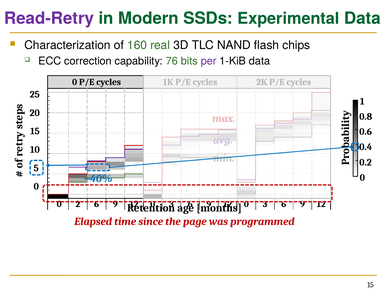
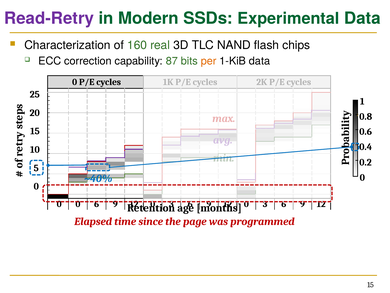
76: 76 -> 87 (172, 61)
per colour: purple -> orange (209, 61)
0 2: 2 -> 0 (78, 204)
